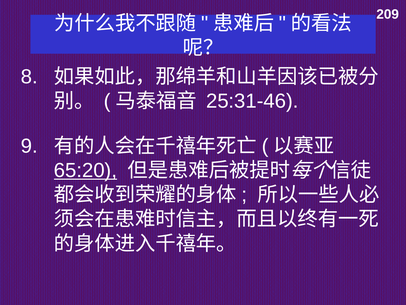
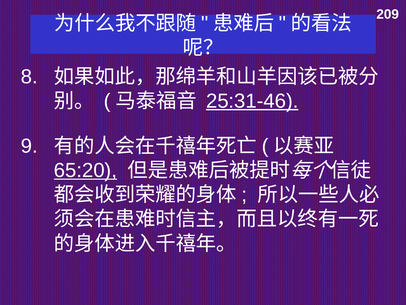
25:31-46 underline: none -> present (252, 101)
